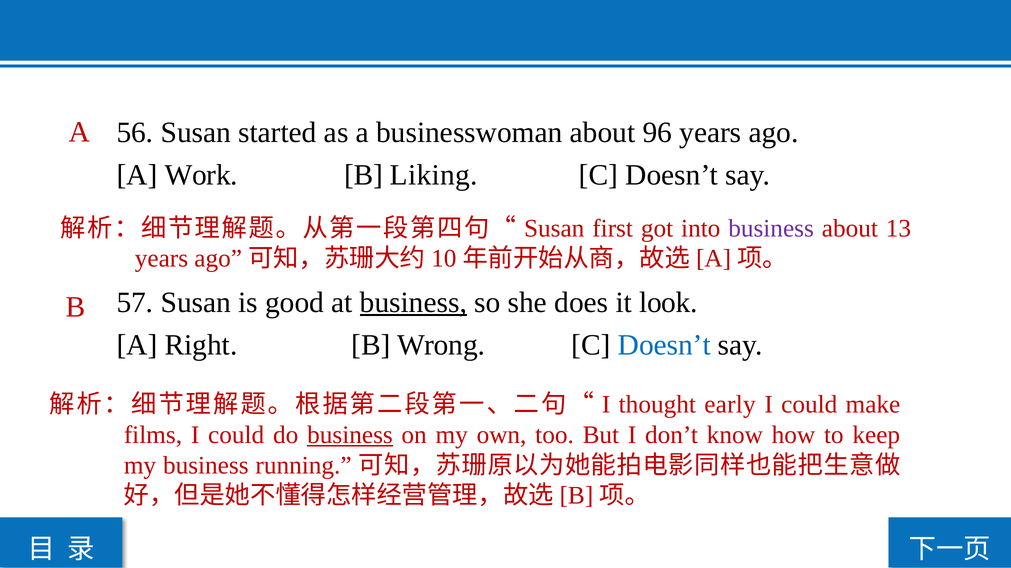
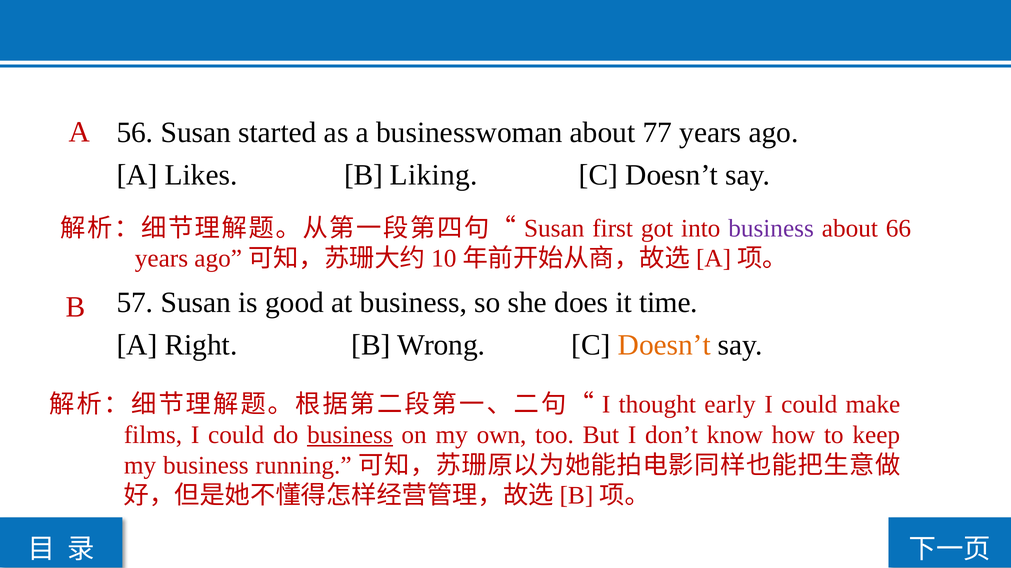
96: 96 -> 77 (657, 133)
Work: Work -> Likes (201, 175)
13: 13 -> 66 (898, 229)
business underline: present -> none (413, 303)
look: look -> time (668, 303)
Doesn’t colour: blue -> orange (664, 345)
